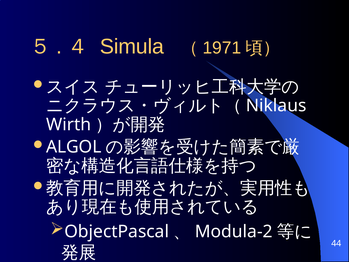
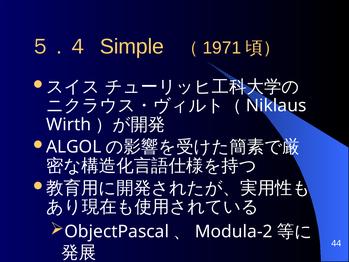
Simula: Simula -> Simple (132, 47)
